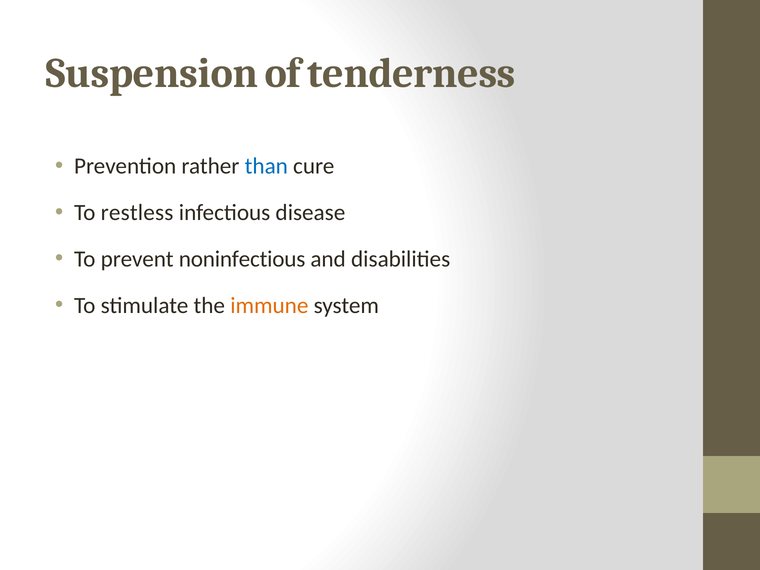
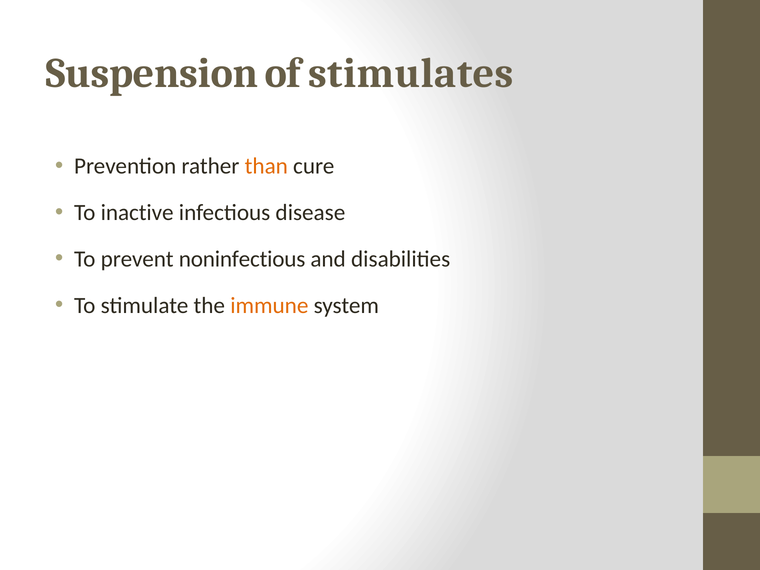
tenderness: tenderness -> stimulates (411, 73)
than colour: blue -> orange (266, 166)
restless: restless -> inactive (137, 213)
